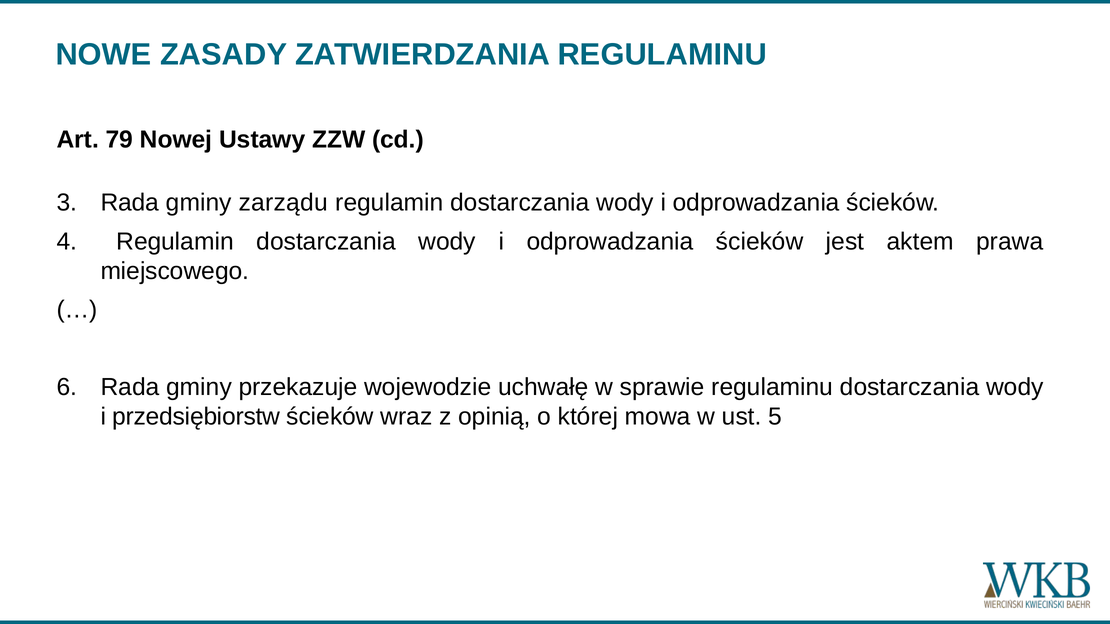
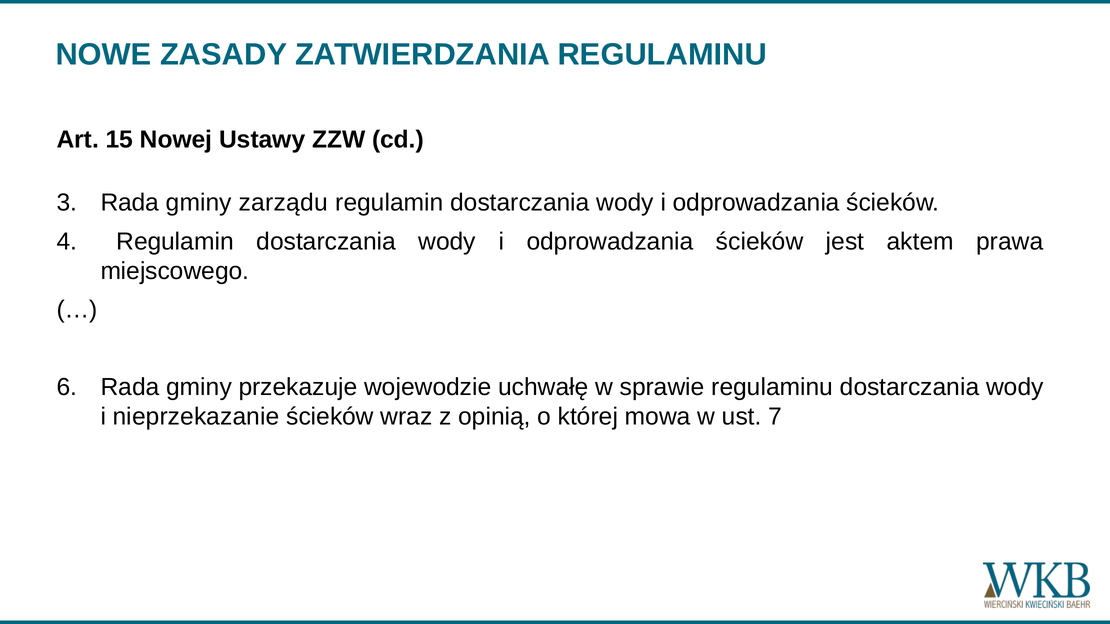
79: 79 -> 15 (120, 140)
przedsiębiorstw: przedsiębiorstw -> nieprzekazanie (196, 417)
5: 5 -> 7 (775, 417)
